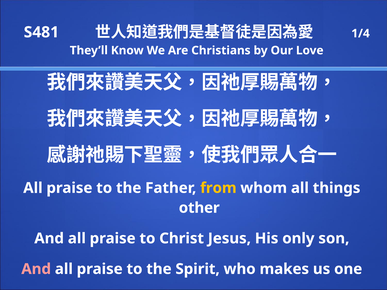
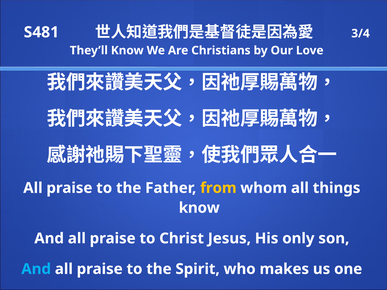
1/4: 1/4 -> 3/4 (361, 33)
other: other -> know (199, 208)
And colour: pink -> light blue (36, 269)
